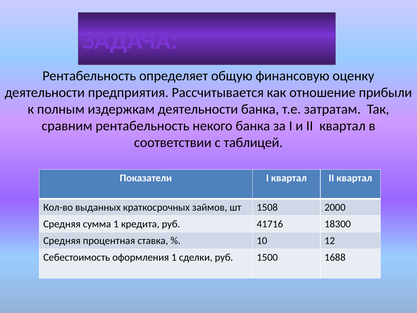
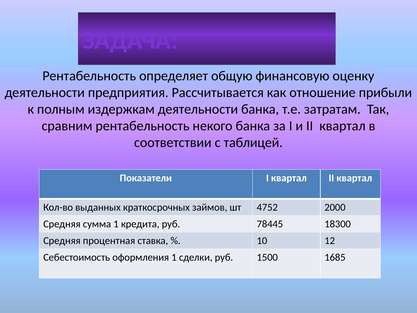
1508: 1508 -> 4752 (267, 207)
41716: 41716 -> 78445 (270, 224)
1688: 1688 -> 1685 (335, 257)
